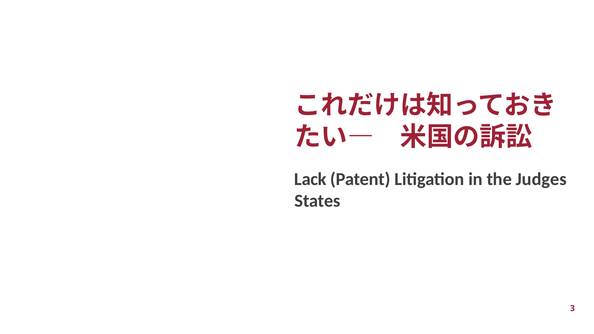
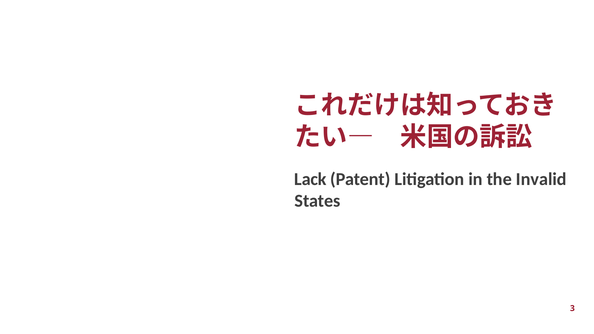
Judges: Judges -> Invalid (541, 179)
